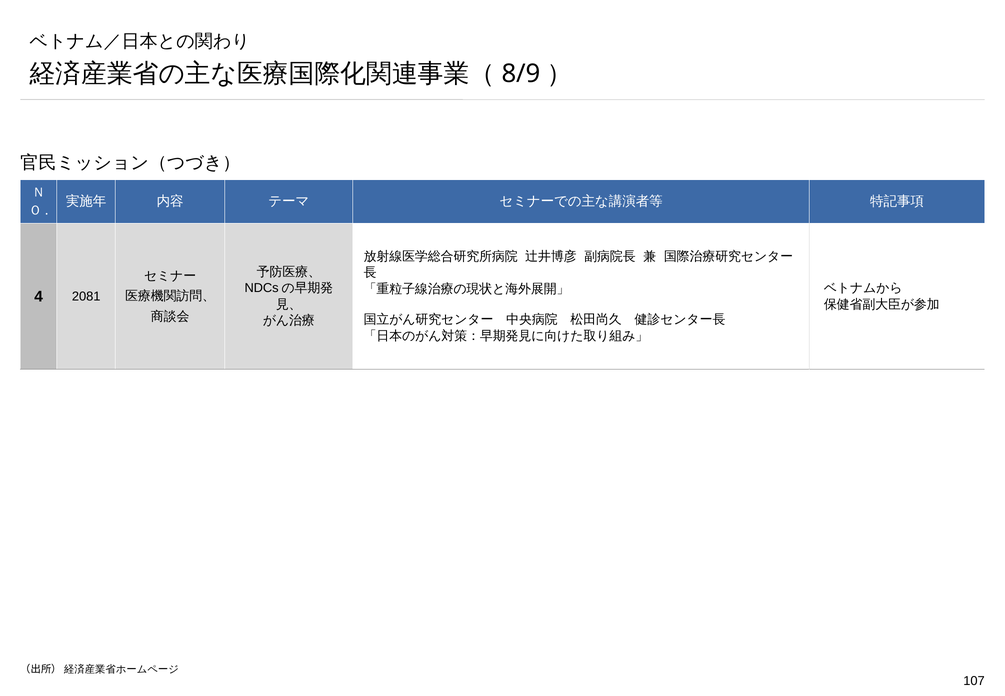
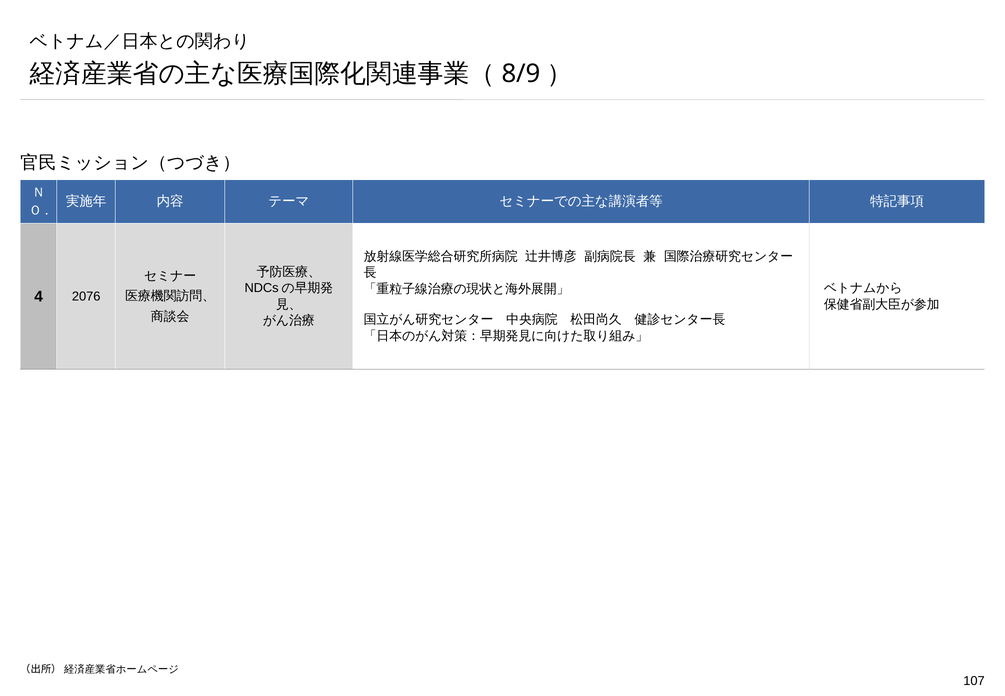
2081: 2081 -> 2076 (86, 296)
